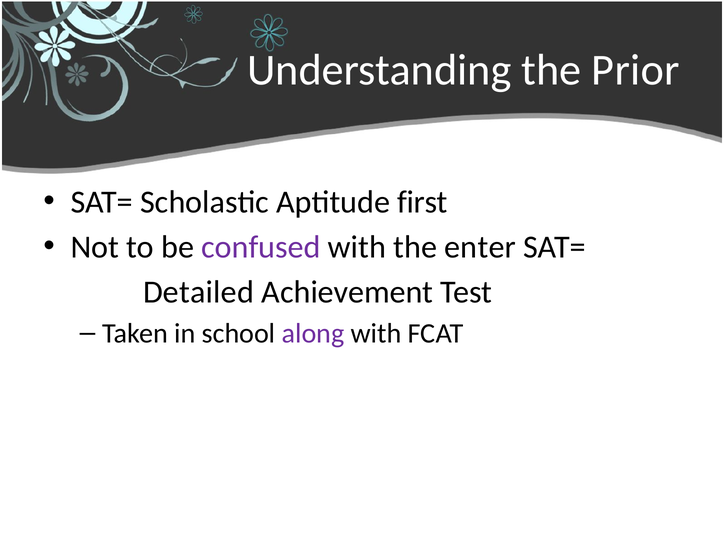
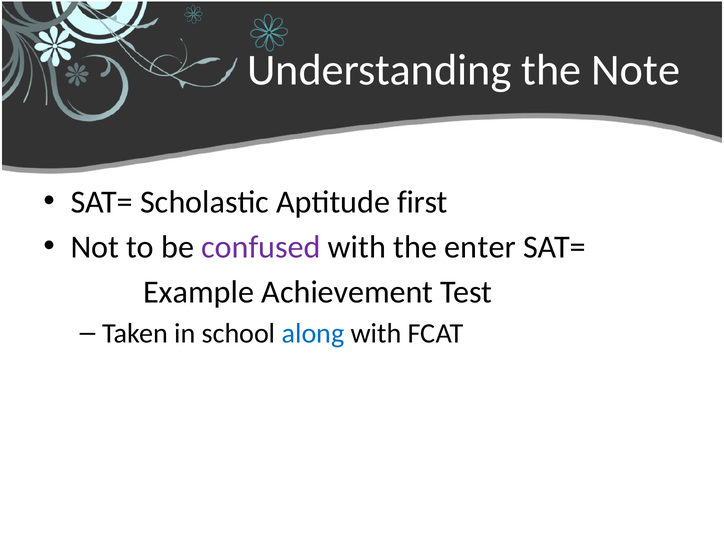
Prior: Prior -> Note (636, 70)
Detailed: Detailed -> Example (199, 292)
along colour: purple -> blue (313, 334)
